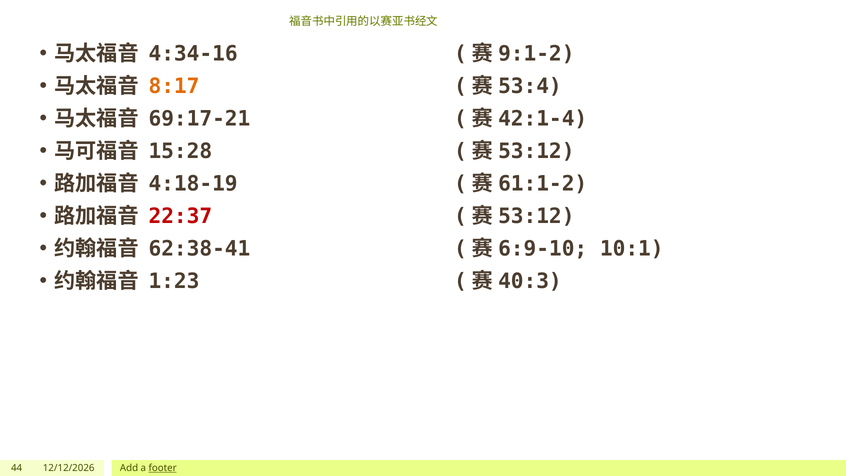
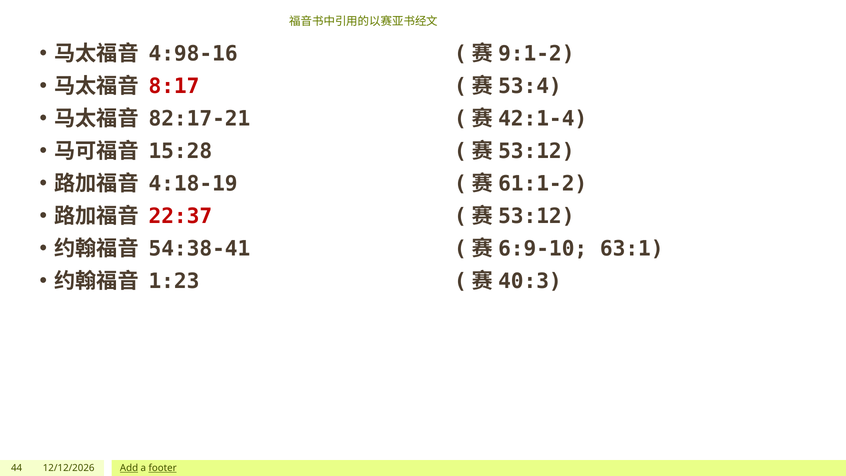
4:34-16: 4:34-16 -> 4:98-16 (193, 54)
8:17 colour: orange -> red (174, 86)
69:17-21: 69:17-21 -> 82:17-21 (199, 119)
62:38-41: 62:38-41 -> 54:38-41 (199, 249)
10:1: 10:1 -> 63:1 (632, 249)
Add underline: none -> present (129, 468)
